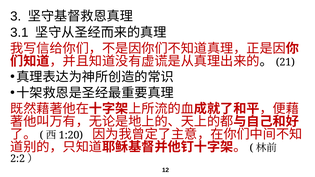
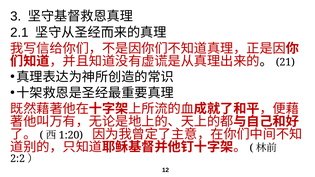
3.1: 3.1 -> 2.1 (19, 33)
